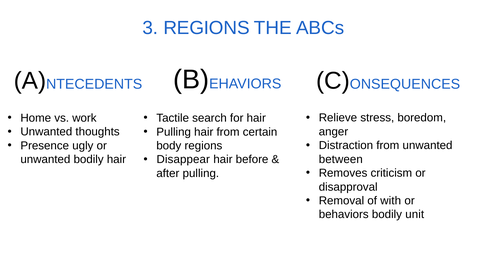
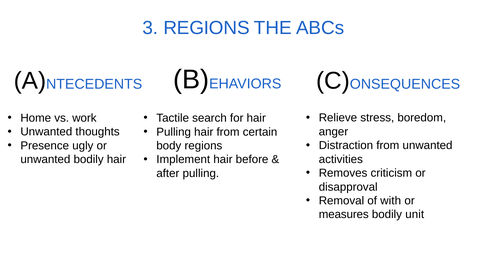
Disappear: Disappear -> Implement (183, 159)
between: between -> activities (341, 159)
behaviors: behaviors -> measures (344, 214)
